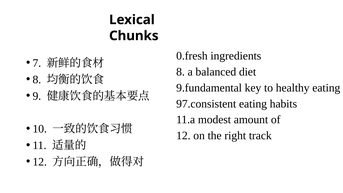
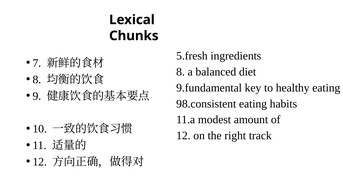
0.fresh: 0.fresh -> 5.fresh (192, 56)
97.consistent: 97.consistent -> 98.consistent (206, 104)
